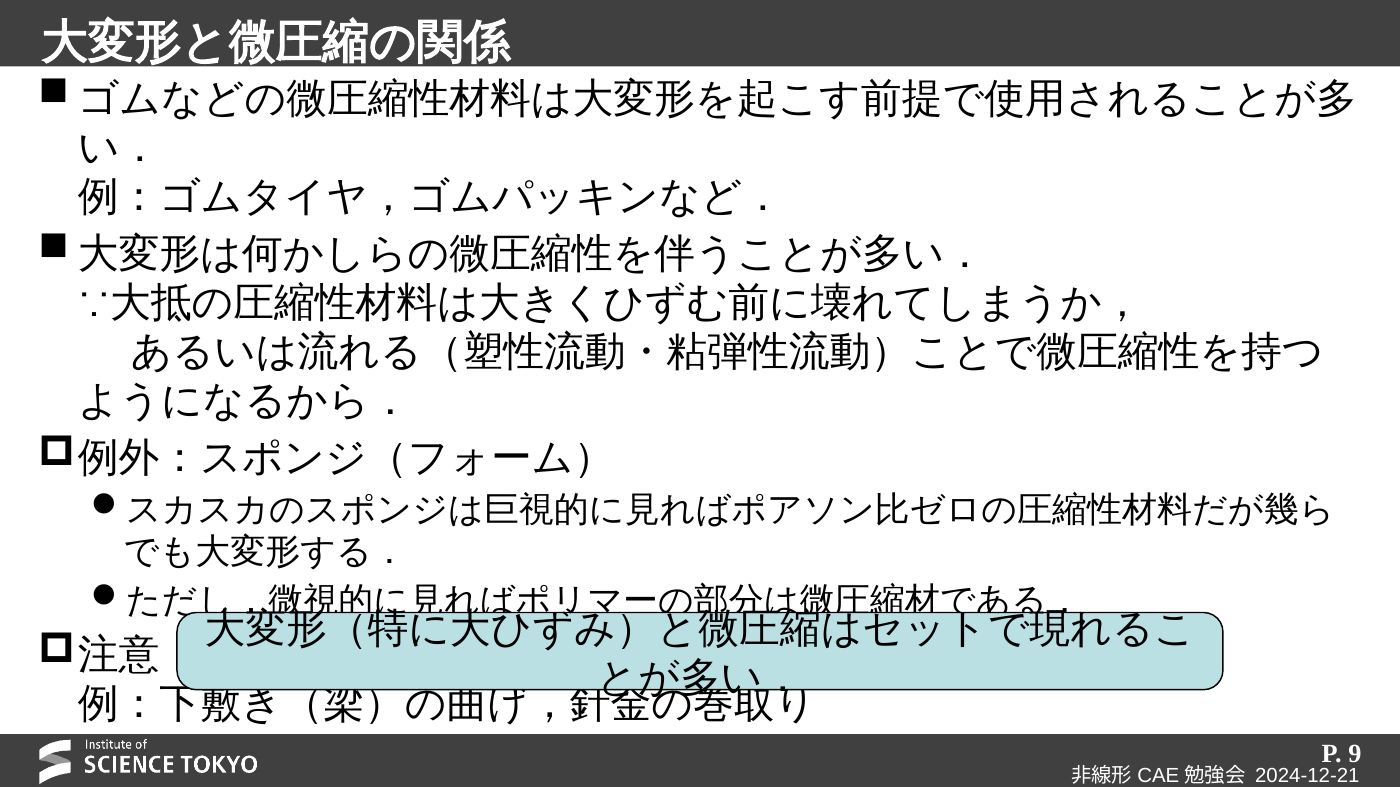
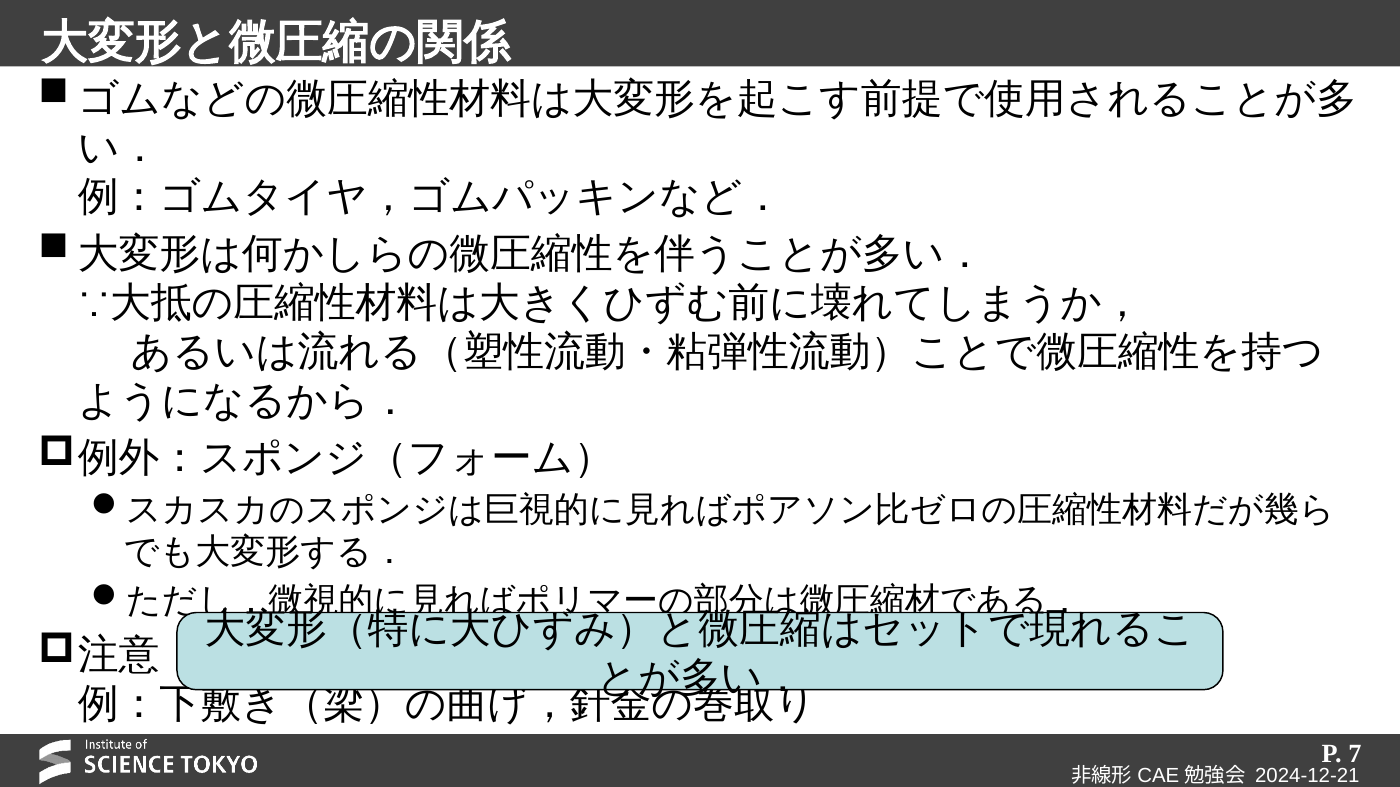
9: 9 -> 7 (1355, 754)
